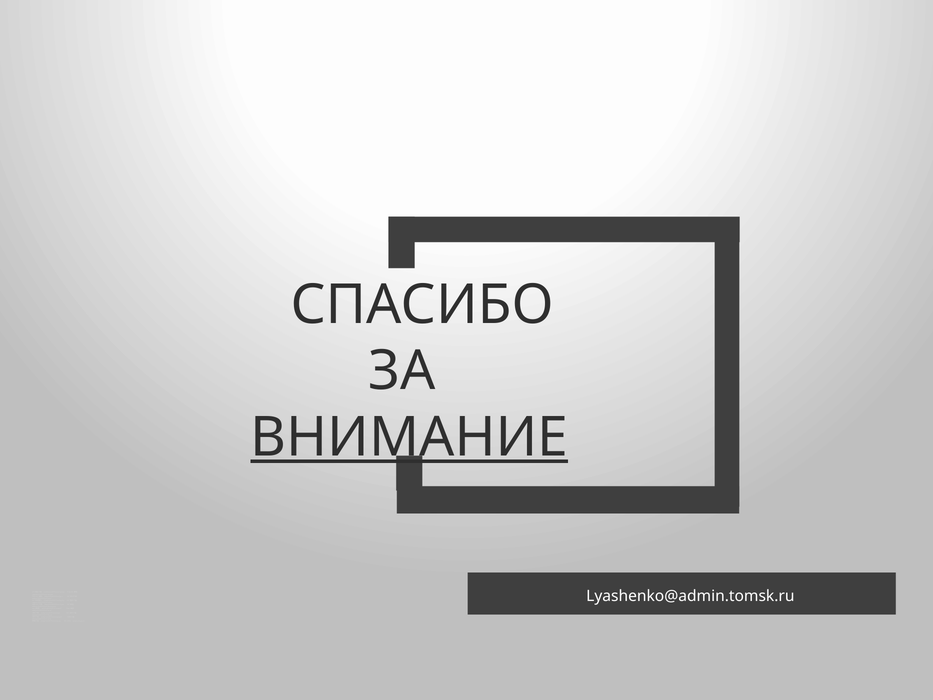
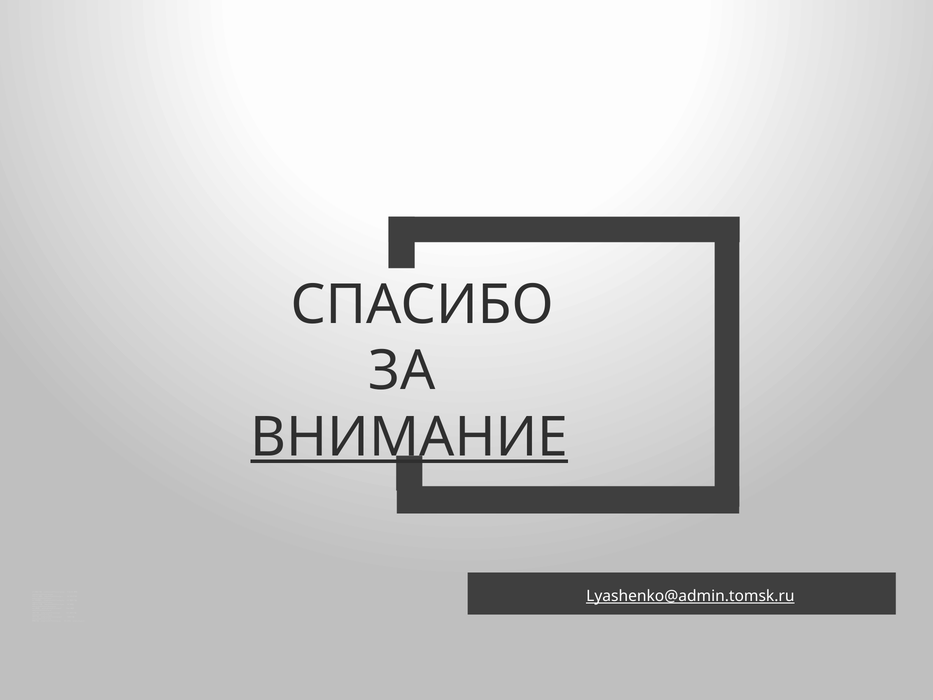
Lyashenko@admin.tomsk.ru underline: none -> present (690, 596)
